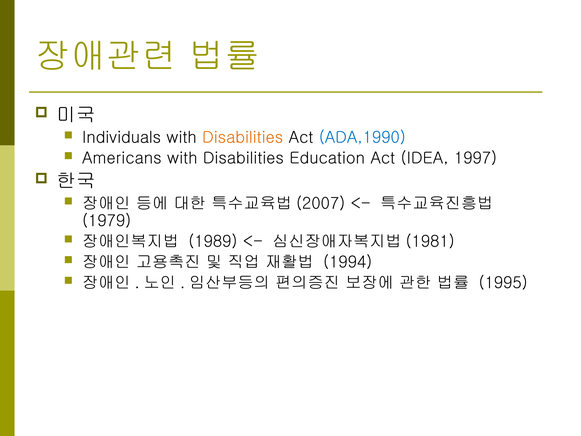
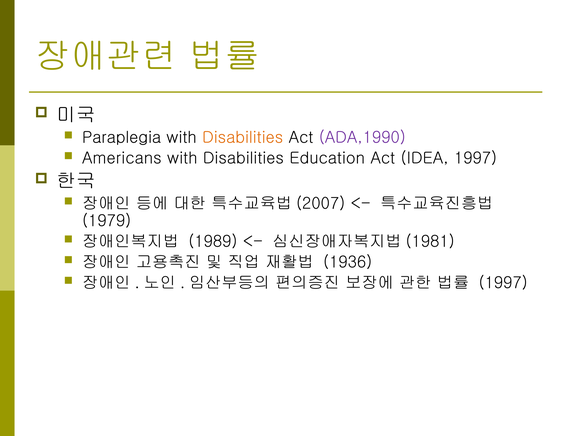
Individuals: Individuals -> Paraplegia (122, 137)
ADA,1990 colour: blue -> purple (362, 137)
1994: 1994 -> 1936 (348, 262)
1995: 1995 -> 1997 (503, 283)
